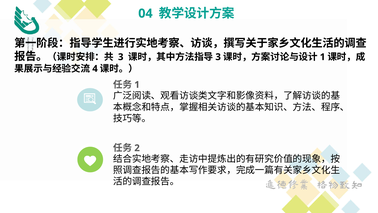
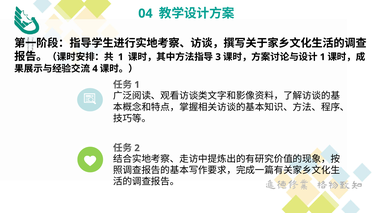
3: 3 -> 1 (121, 57)
